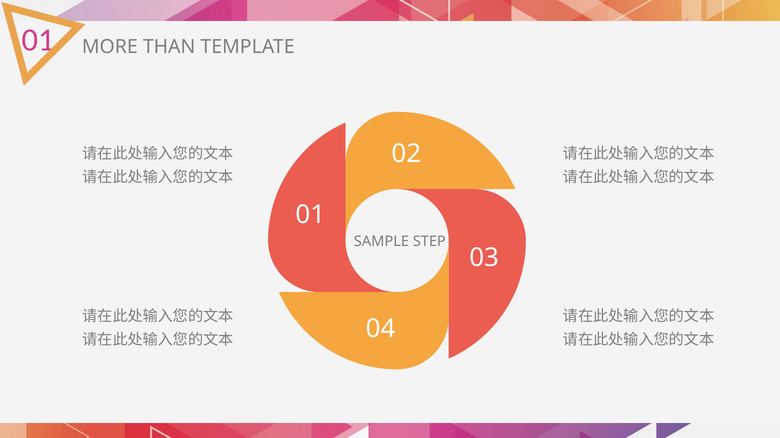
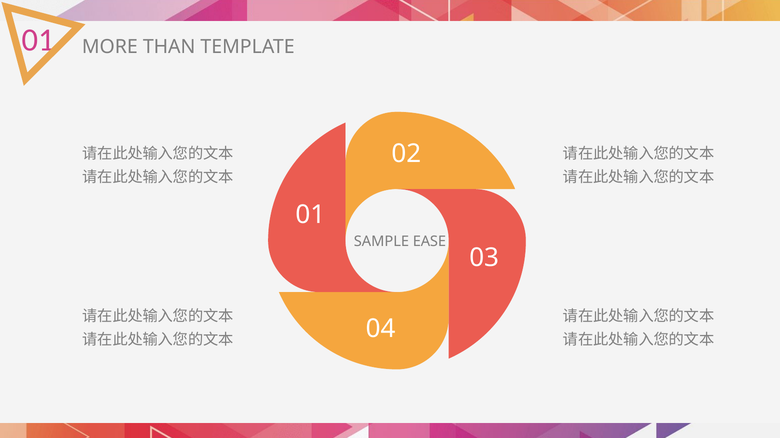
STEP: STEP -> EASE (429, 242)
